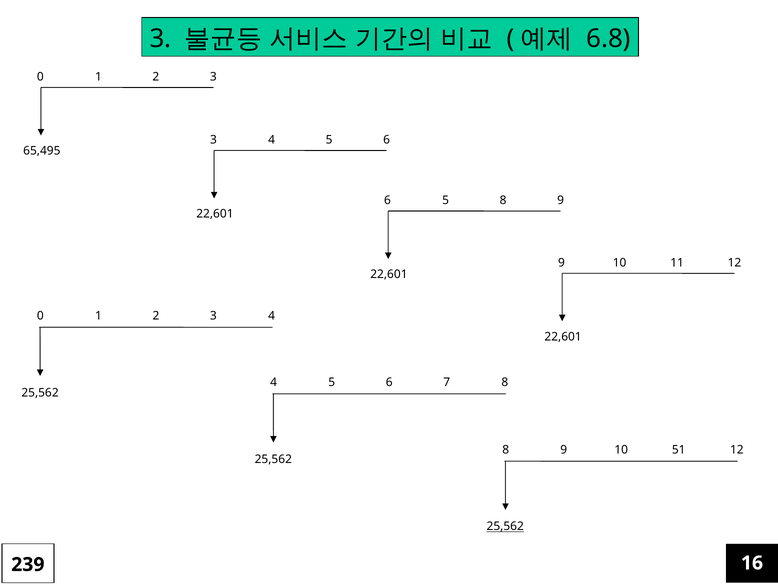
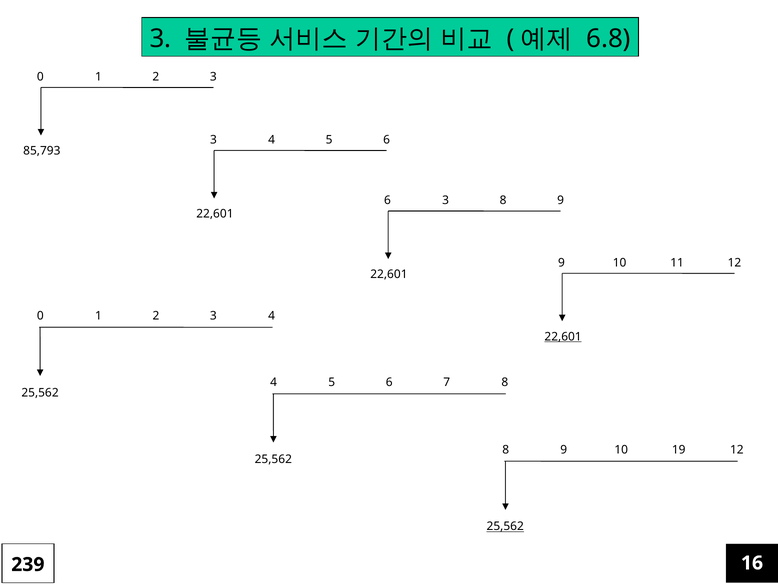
65,495: 65,495 -> 85,793 (42, 151)
6 5: 5 -> 3 (446, 200)
22,601 underline: none -> present (563, 336)
51: 51 -> 19 (679, 449)
